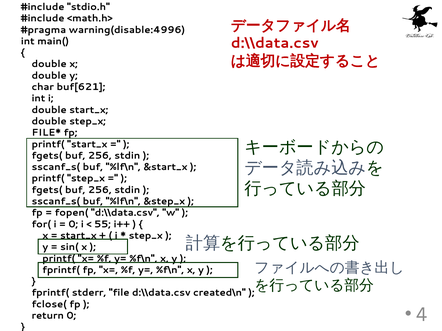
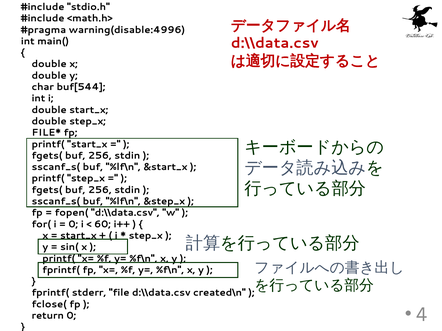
buf[621: buf[621 -> buf[544 (81, 87)
55: 55 -> 60 (103, 224)
